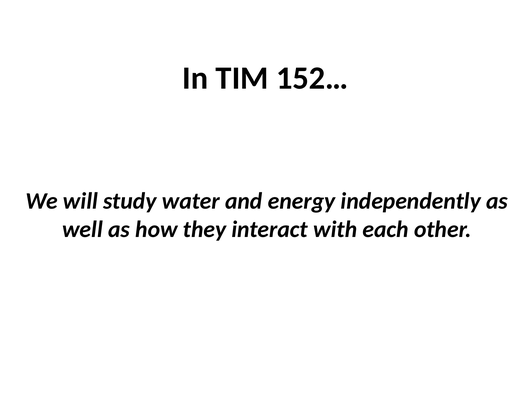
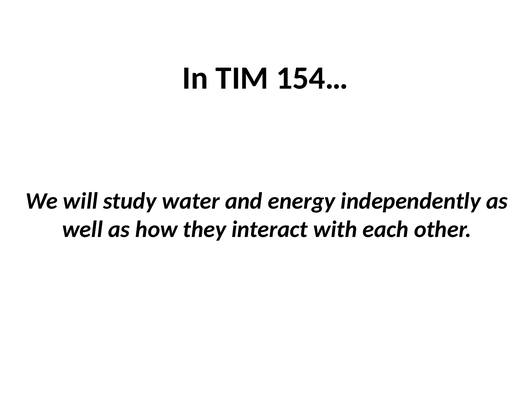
152…: 152… -> 154… (312, 78)
